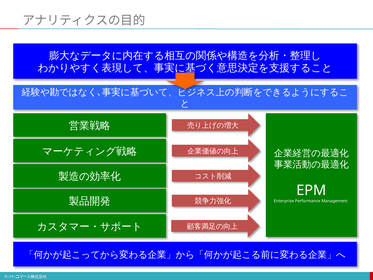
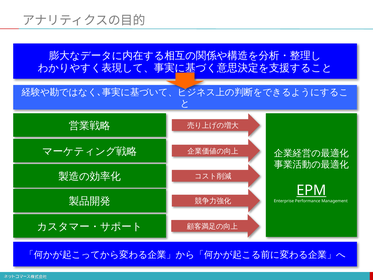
EPM underline: none -> present (311, 190)
